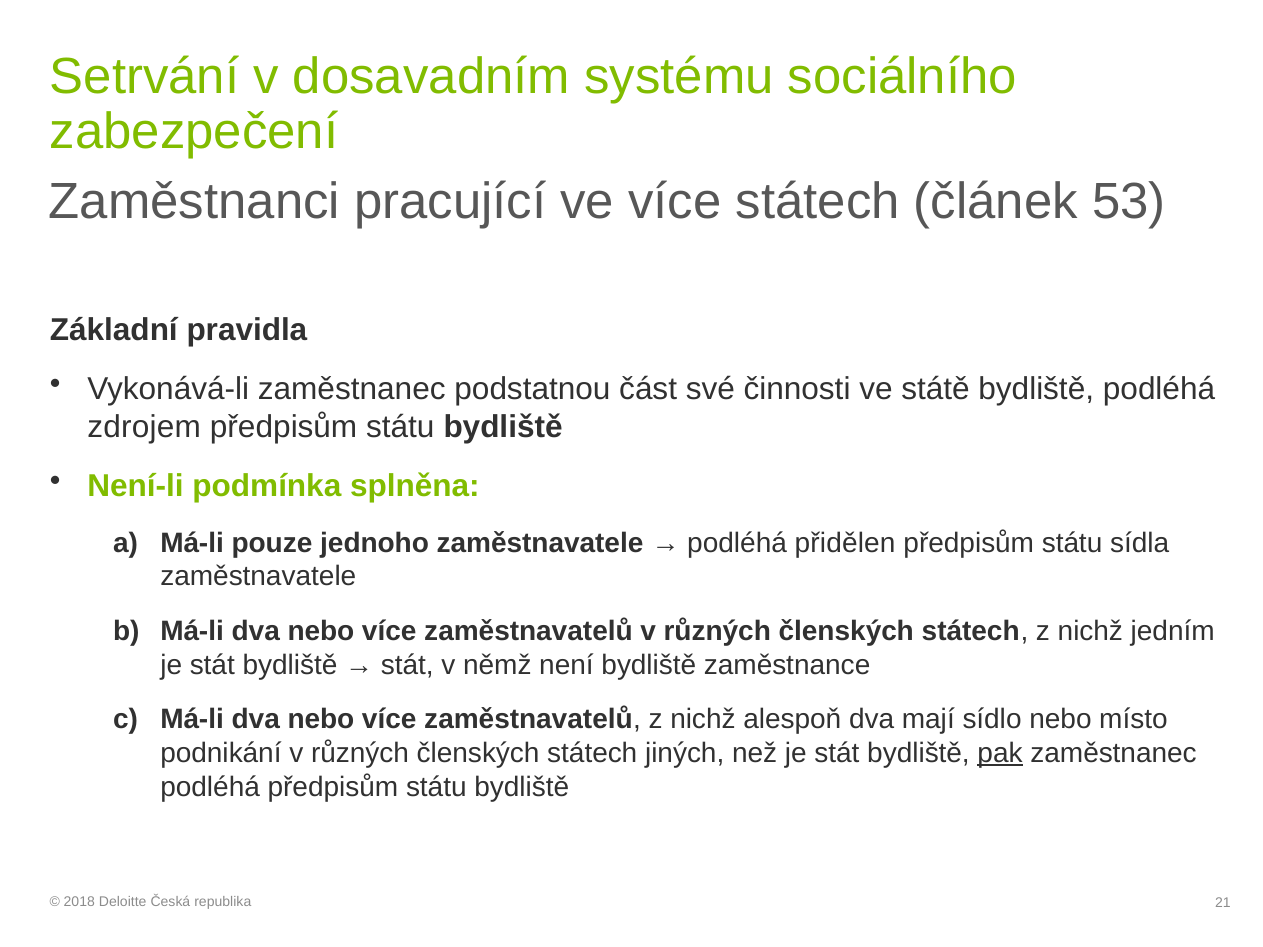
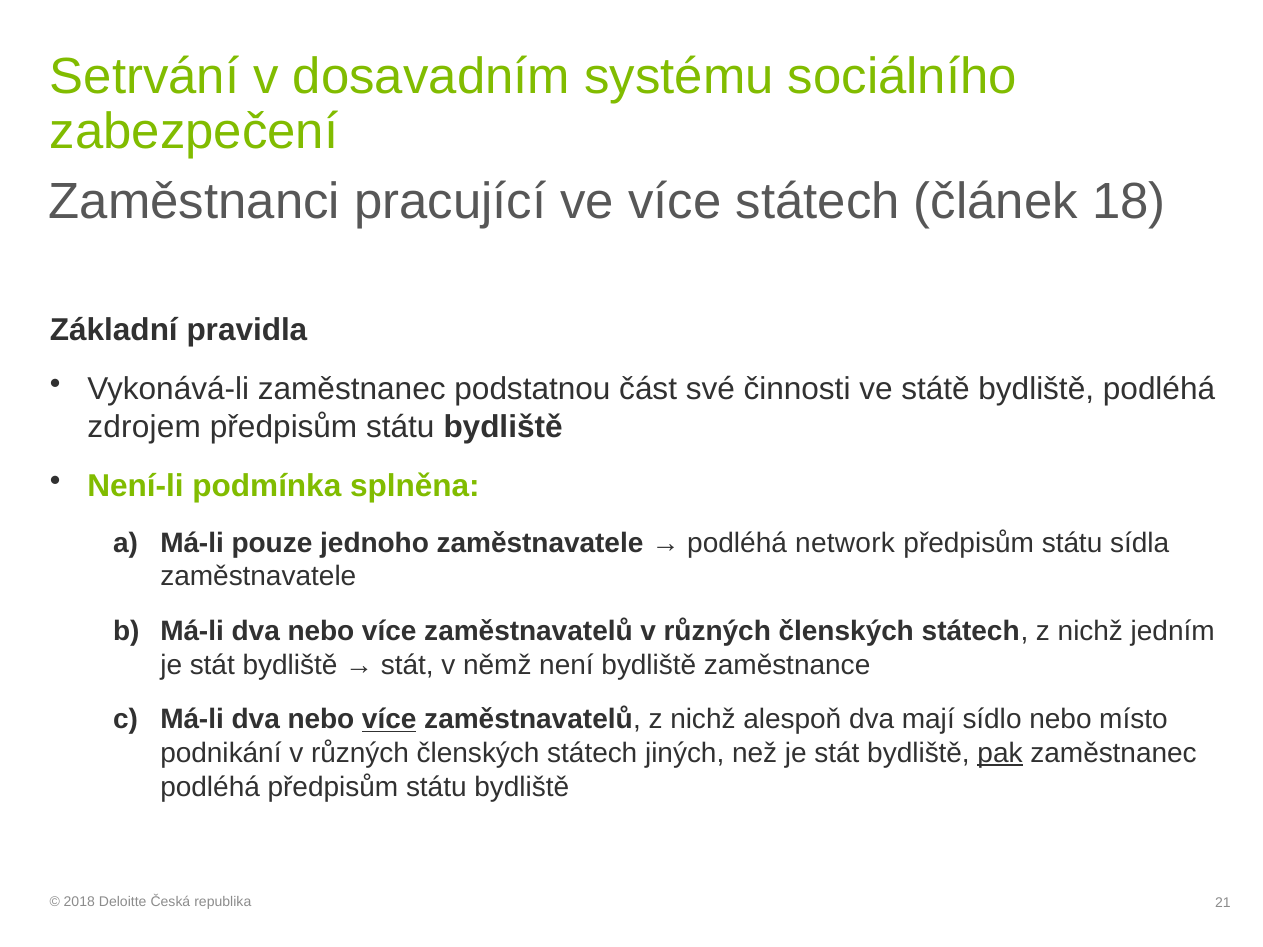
53: 53 -> 18 (1129, 201)
přidělen: přidělen -> network (845, 543)
více underline: none -> present (389, 720)
